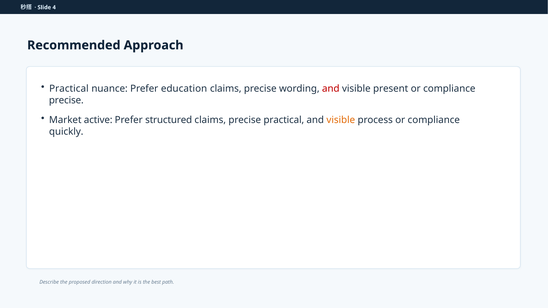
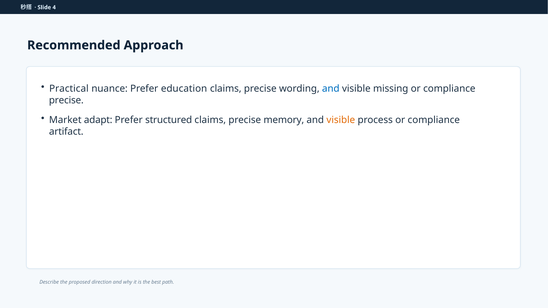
and colour: red -> blue (331, 89)
present: present -> missing (391, 89)
active: active -> adapt (98, 120)
precise practical: practical -> memory (284, 120)
quickly: quickly -> artifact (66, 132)
